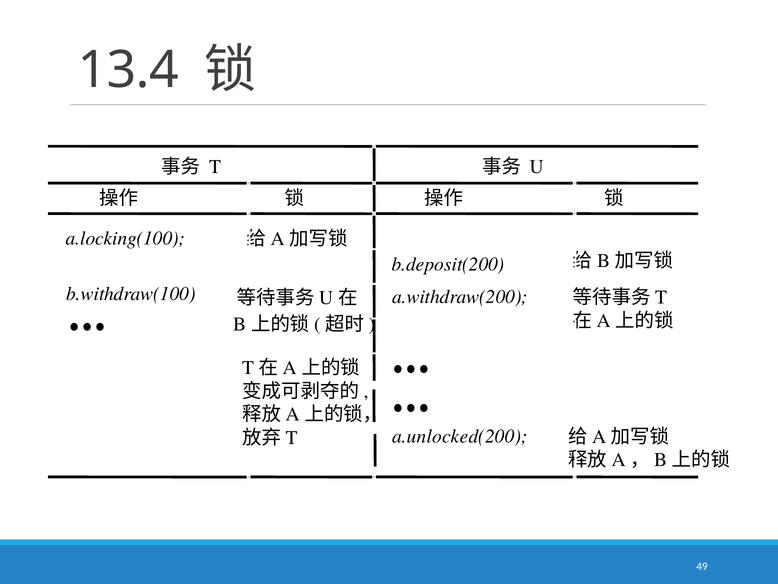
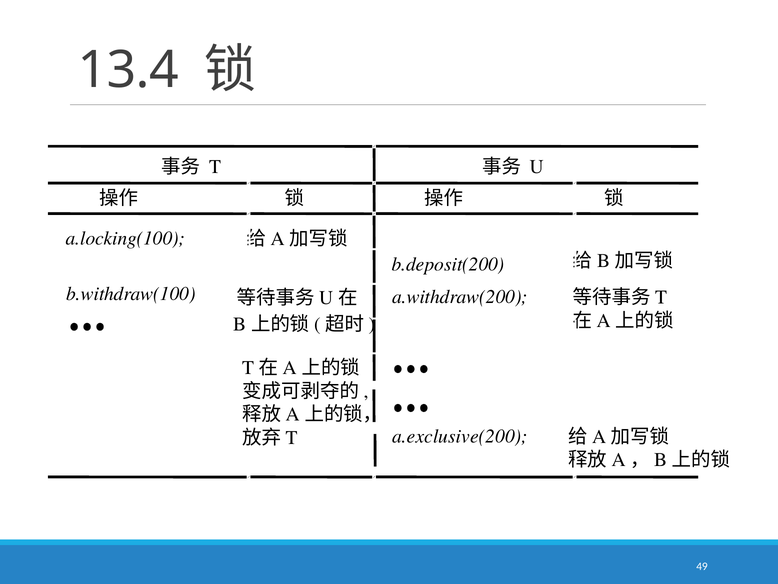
a.unlocked(200: a.unlocked(200 -> a.exclusive(200 (460, 436)
